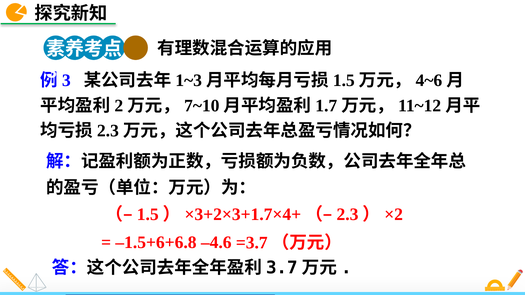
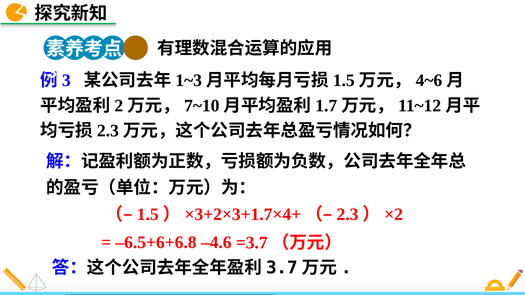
–1.5+6+6.8: –1.5+6+6.8 -> –6.5+6+6.8 (156, 243)
